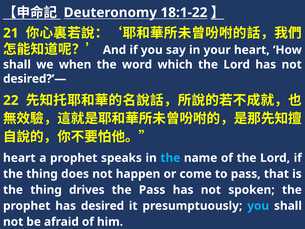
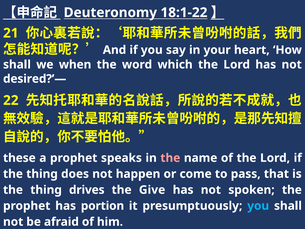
heart: heart -> these (19, 158)
the colour: light blue -> pink (170, 158)
the Pass: Pass -> Give (152, 190)
desired: desired -> portion (102, 206)
